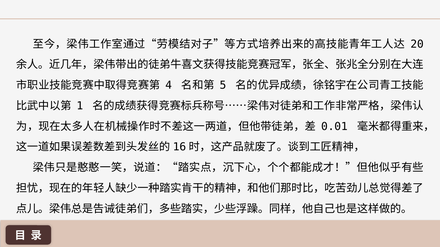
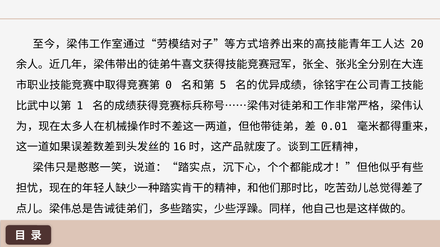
4: 4 -> 0 (169, 85)
